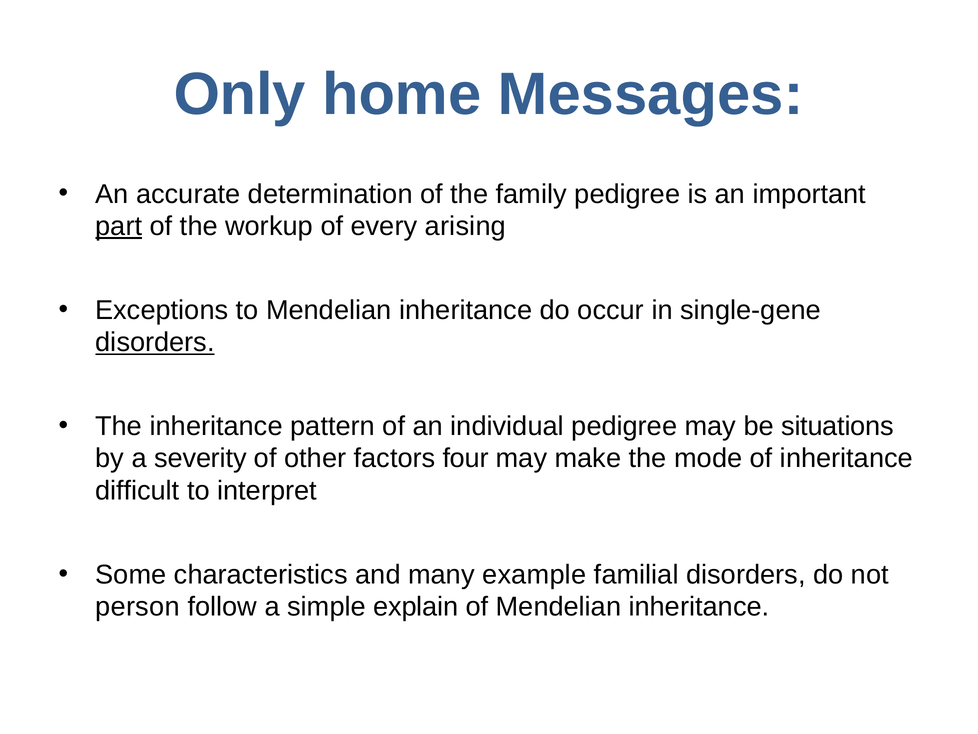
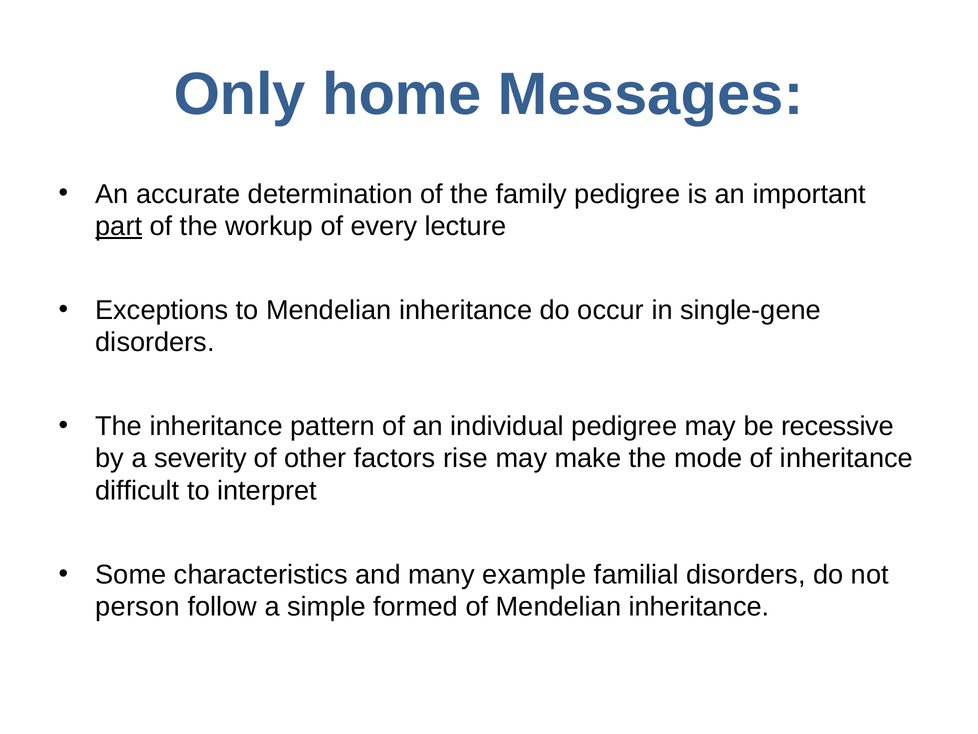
arising: arising -> lecture (465, 226)
disorders underline: present -> none (155, 342)
situations: situations -> recessive (837, 426)
four: four -> rise (465, 458)
explain: explain -> formed (416, 606)
